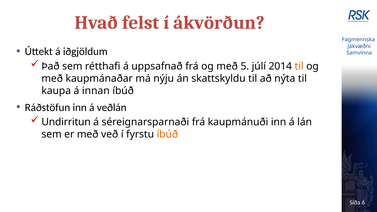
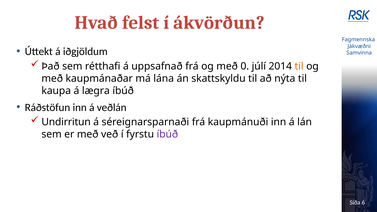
5: 5 -> 0 (245, 66)
nýju: nýju -> lána (164, 78)
innan: innan -> lægra (96, 91)
íbúð colour: orange -> purple (167, 134)
